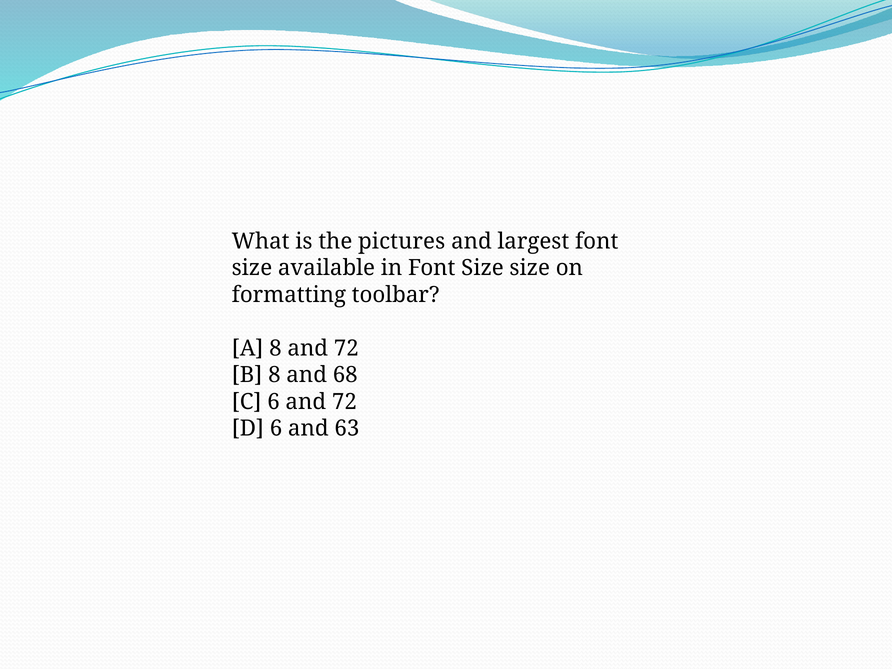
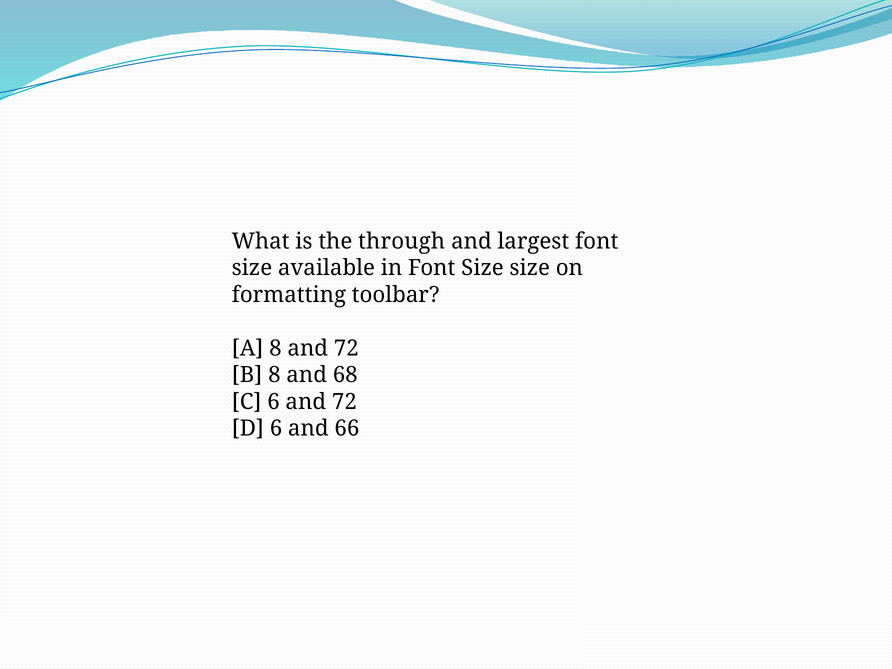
pictures: pictures -> through (402, 241)
63: 63 -> 66 (347, 429)
